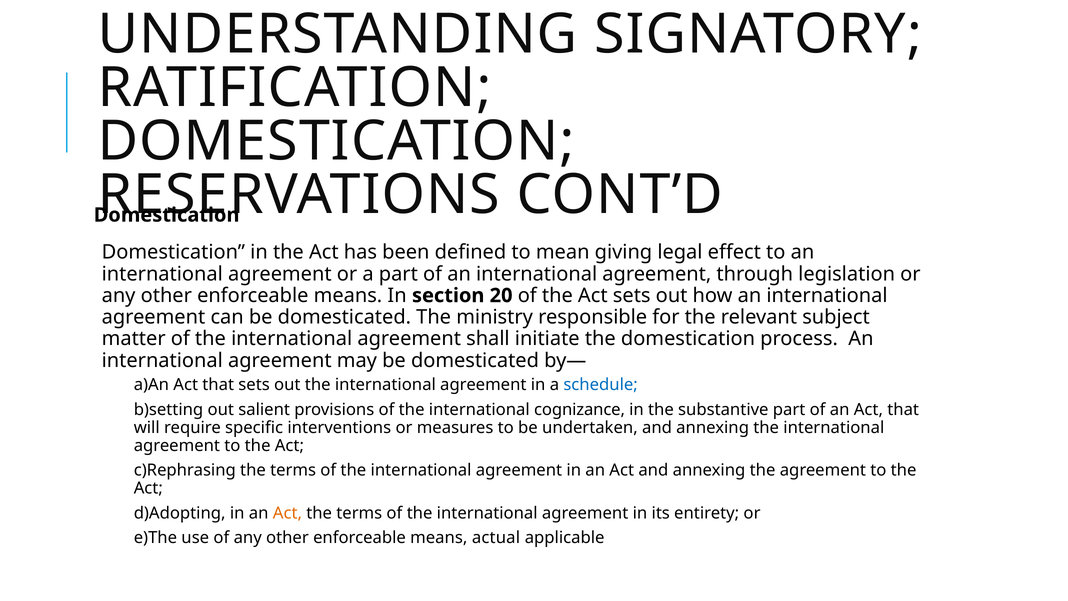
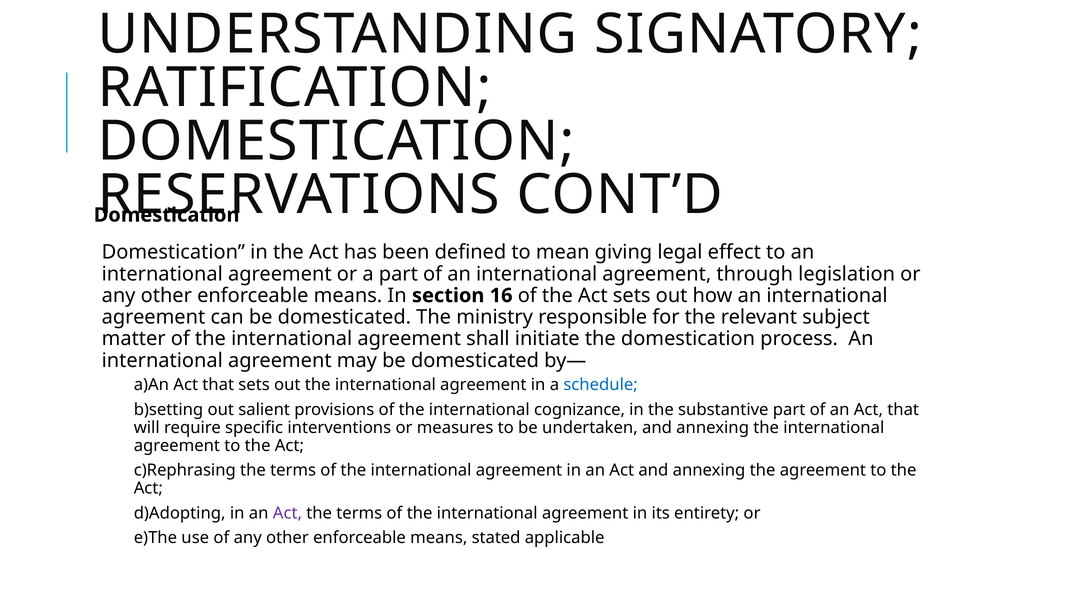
20: 20 -> 16 (501, 295)
Act colour: orange -> purple (287, 513)
actual: actual -> stated (496, 538)
